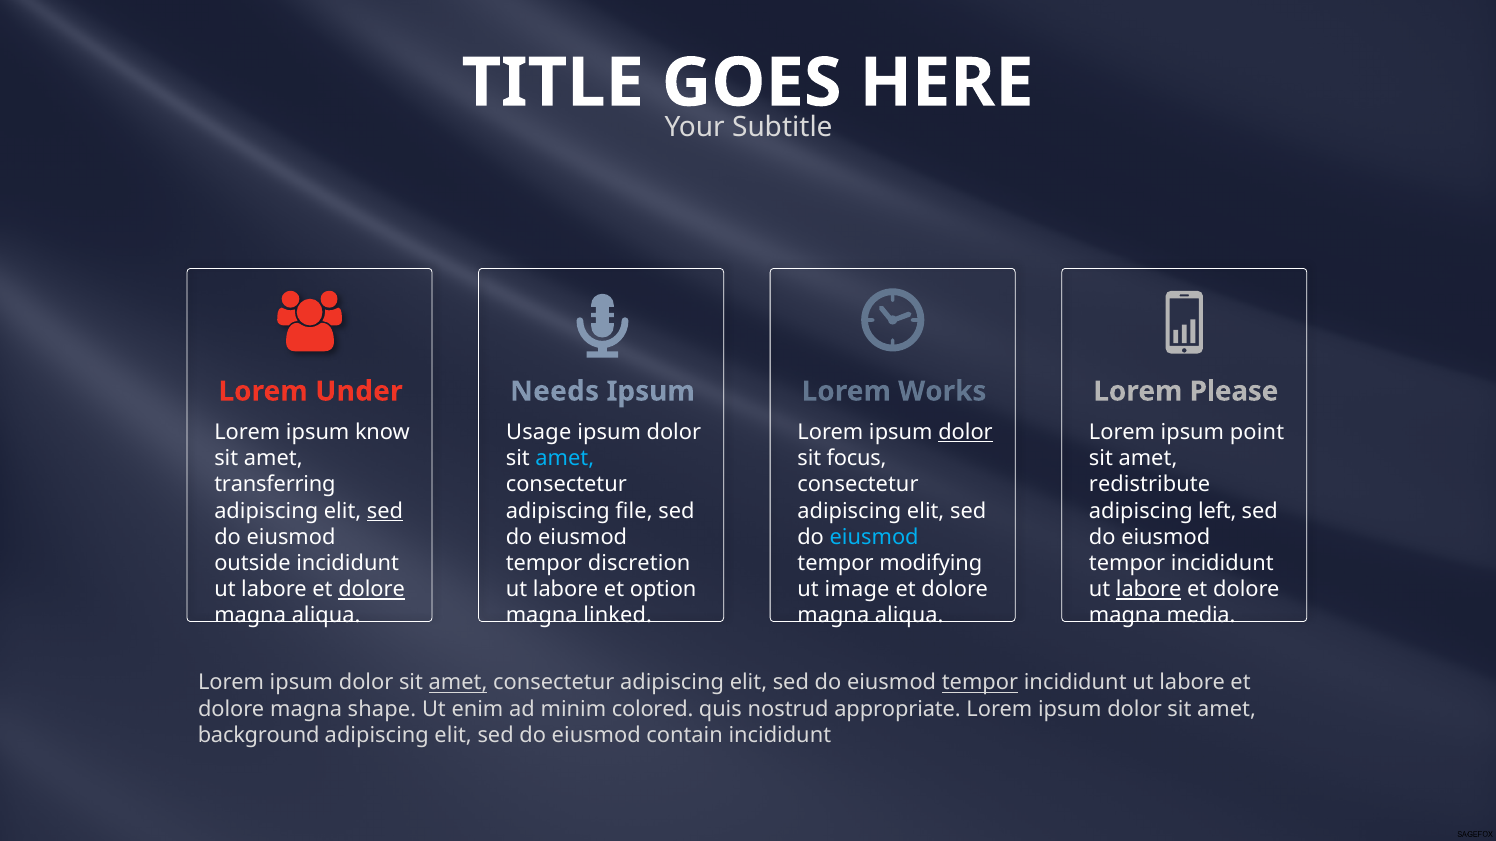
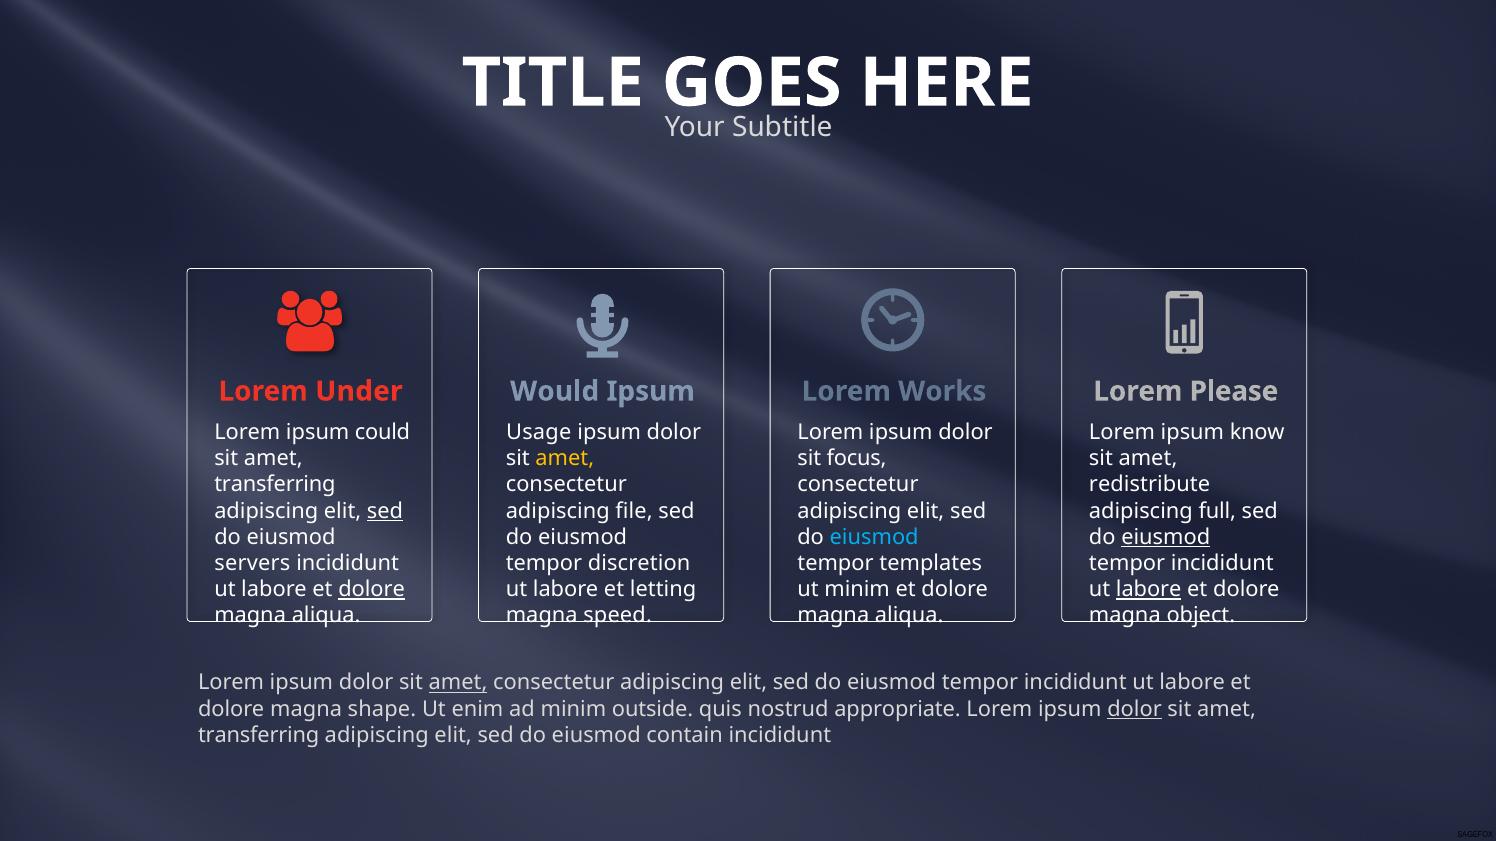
Needs: Needs -> Would (555, 392)
know: know -> could (382, 433)
dolor underline: present -> none (965, 433)
point: point -> know (1257, 433)
amet colour: light blue -> yellow (565, 459)
left: left -> full (1217, 511)
eiusmod underline: none -> present (1166, 537)
outside: outside -> servers (252, 564)
modifying: modifying -> templates (931, 564)
option: option -> letting (663, 590)
ut image: image -> minim (857, 590)
linked: linked -> speed (618, 616)
media: media -> object (1201, 616)
tempor underline: present -> none (980, 683)
colored: colored -> outside (653, 709)
dolor underline: none -> present (1135, 709)
background: background -> transferring (259, 736)
